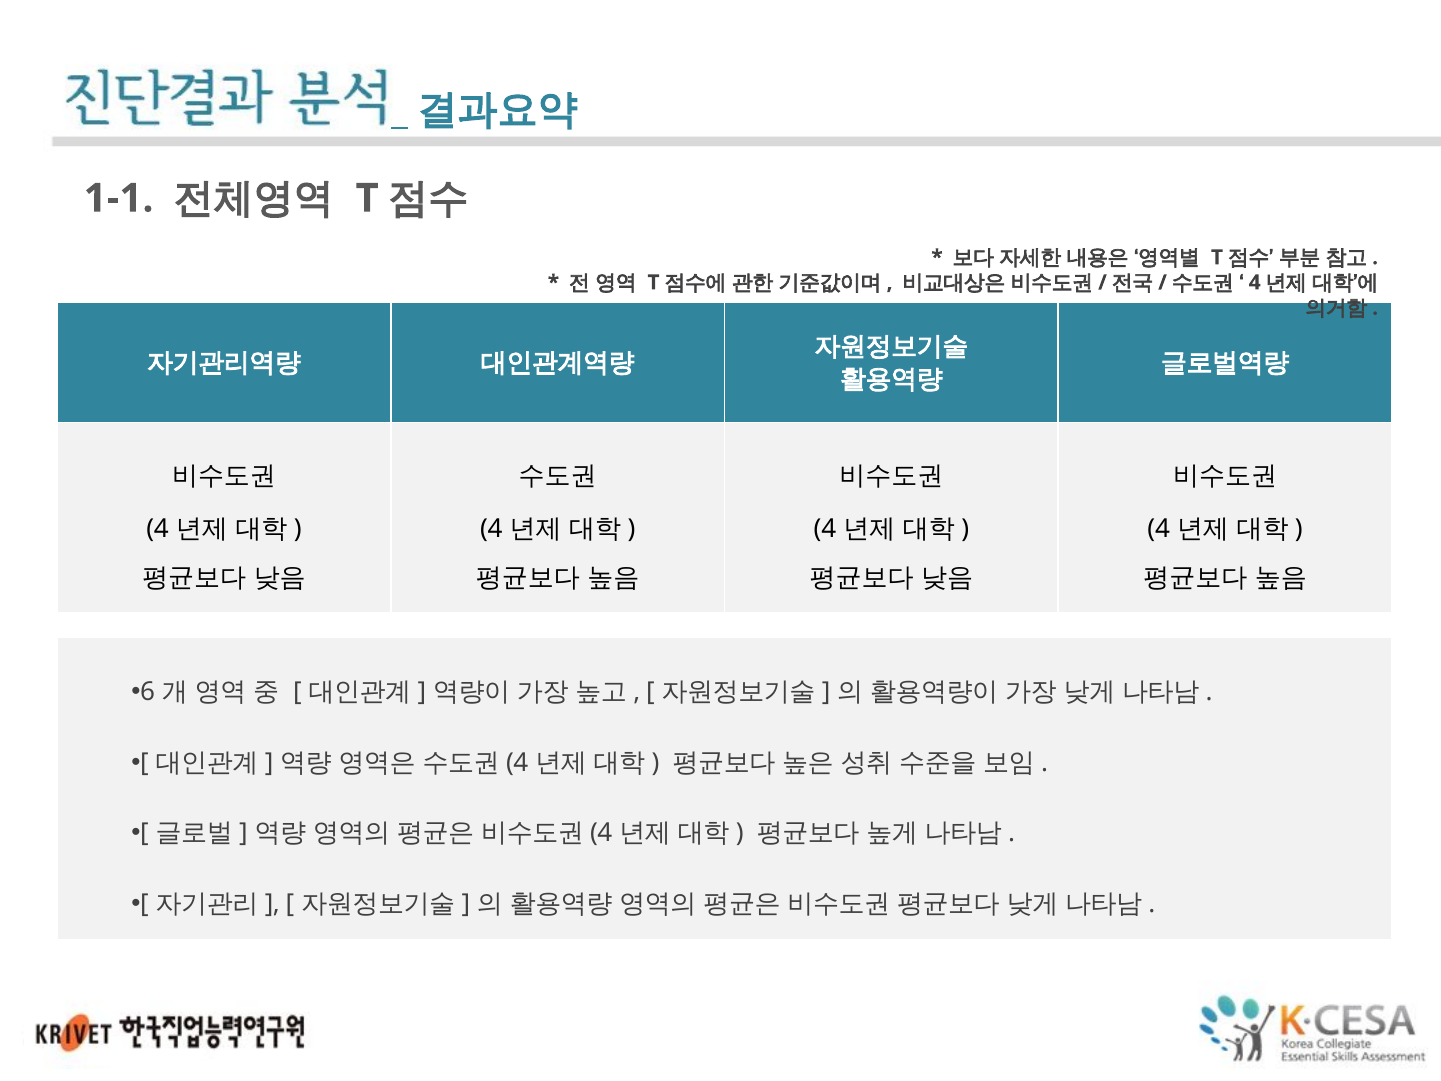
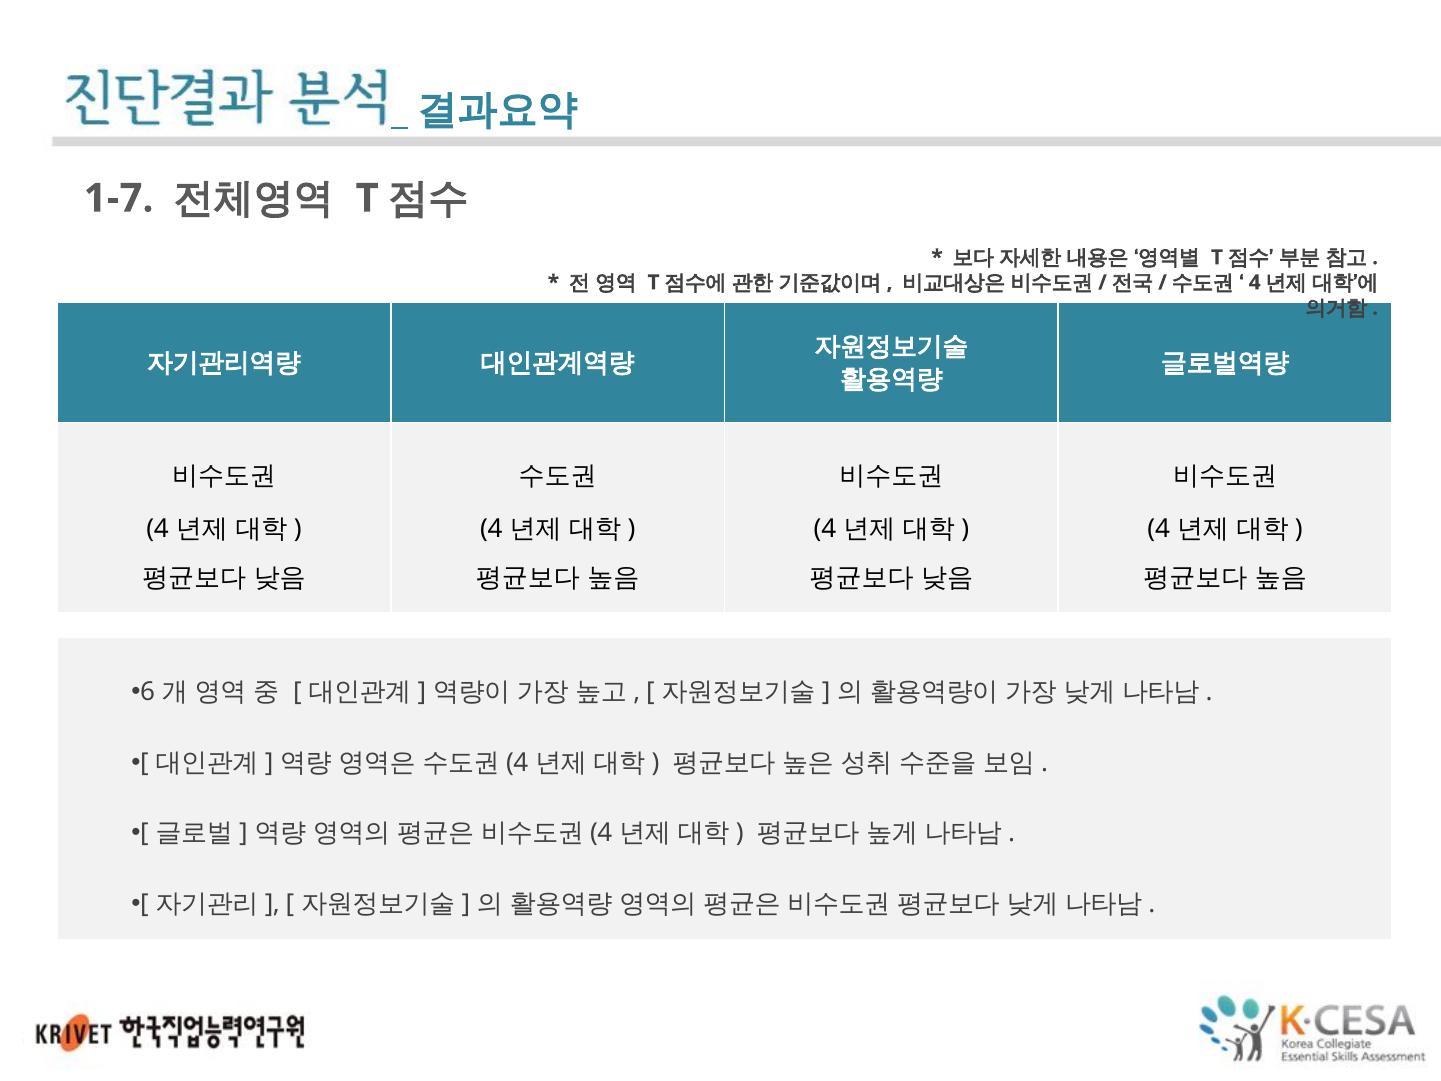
1-1: 1-1 -> 1-7 (119, 198)
